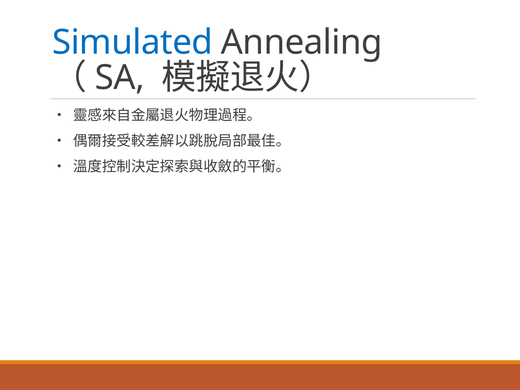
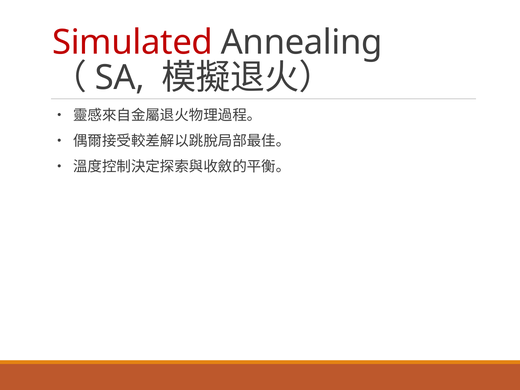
Simulated colour: blue -> red (132, 42)
